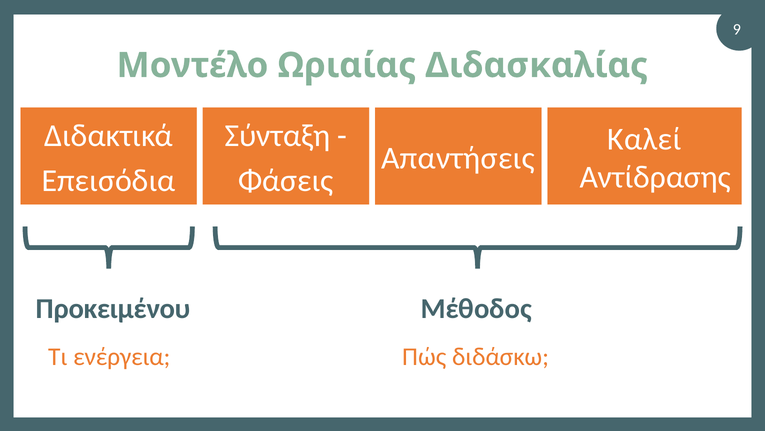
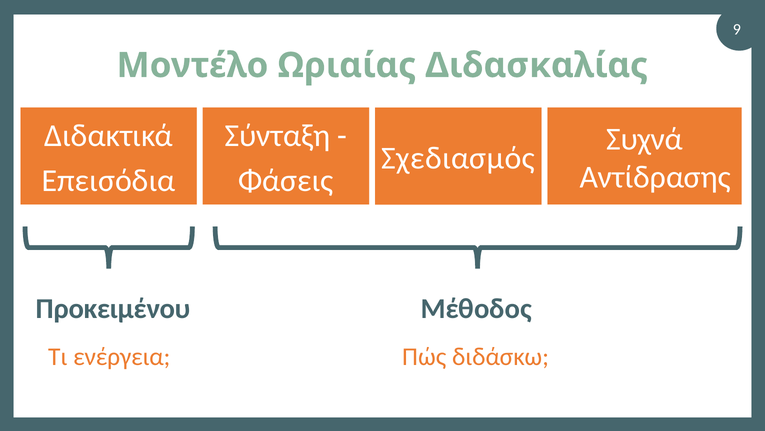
Καλεί: Καλεί -> Συχνά (645, 139)
Απαντήσεις: Απαντήσεις -> Σχεδιασμός (458, 158)
